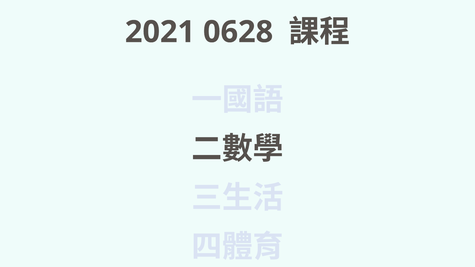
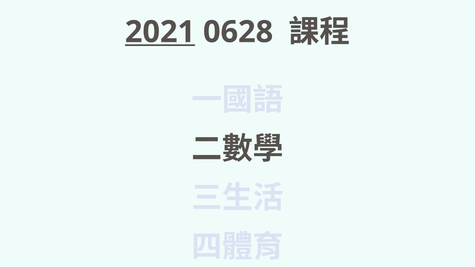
2021 underline: none -> present (160, 32)
